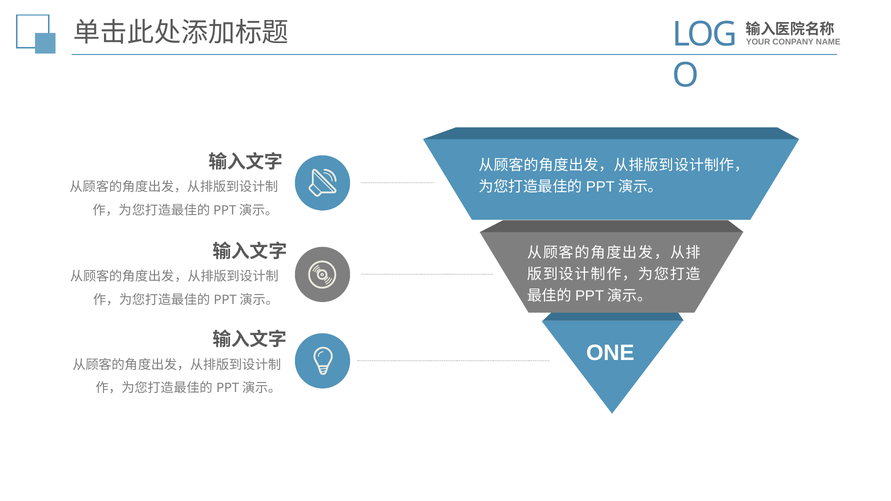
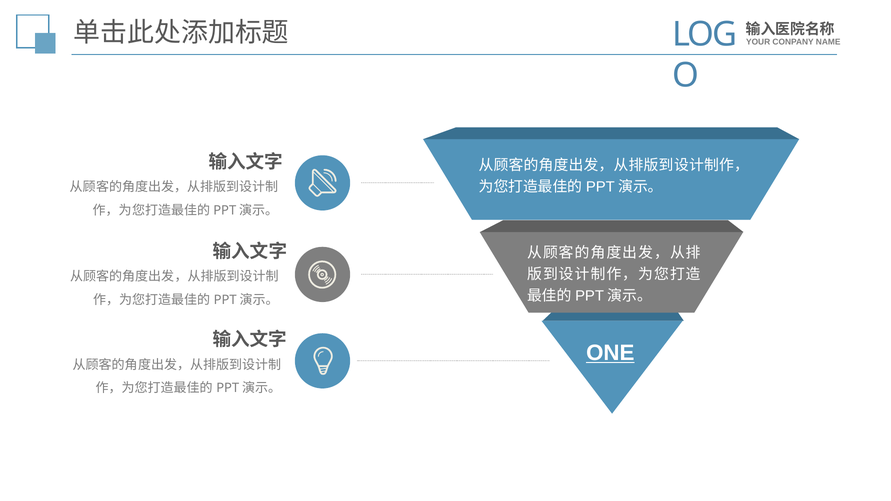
ONE underline: none -> present (610, 353)
